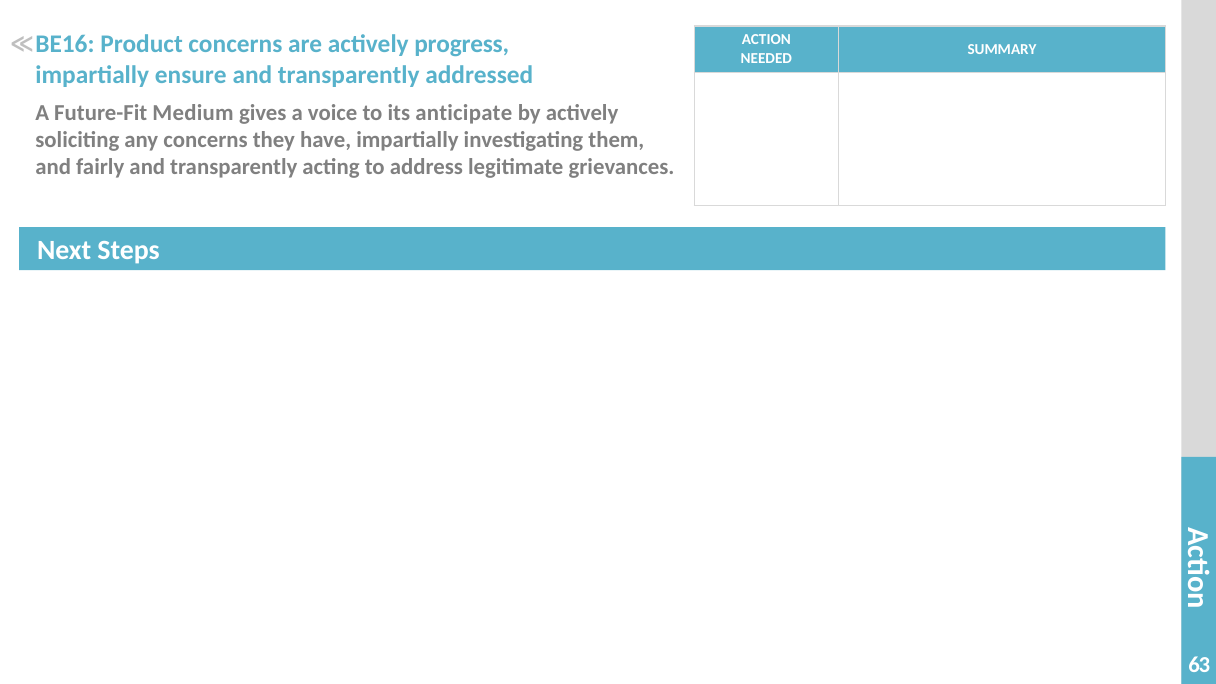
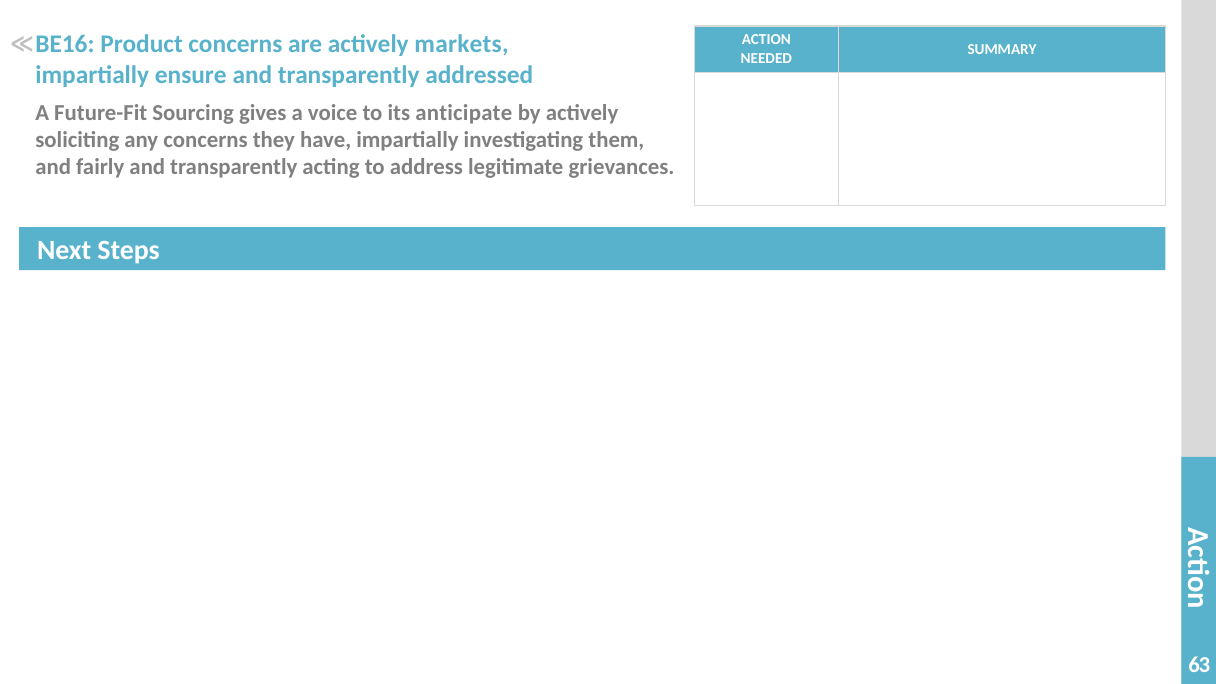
progress: progress -> markets (461, 45)
Medium: Medium -> Sourcing (193, 113)
